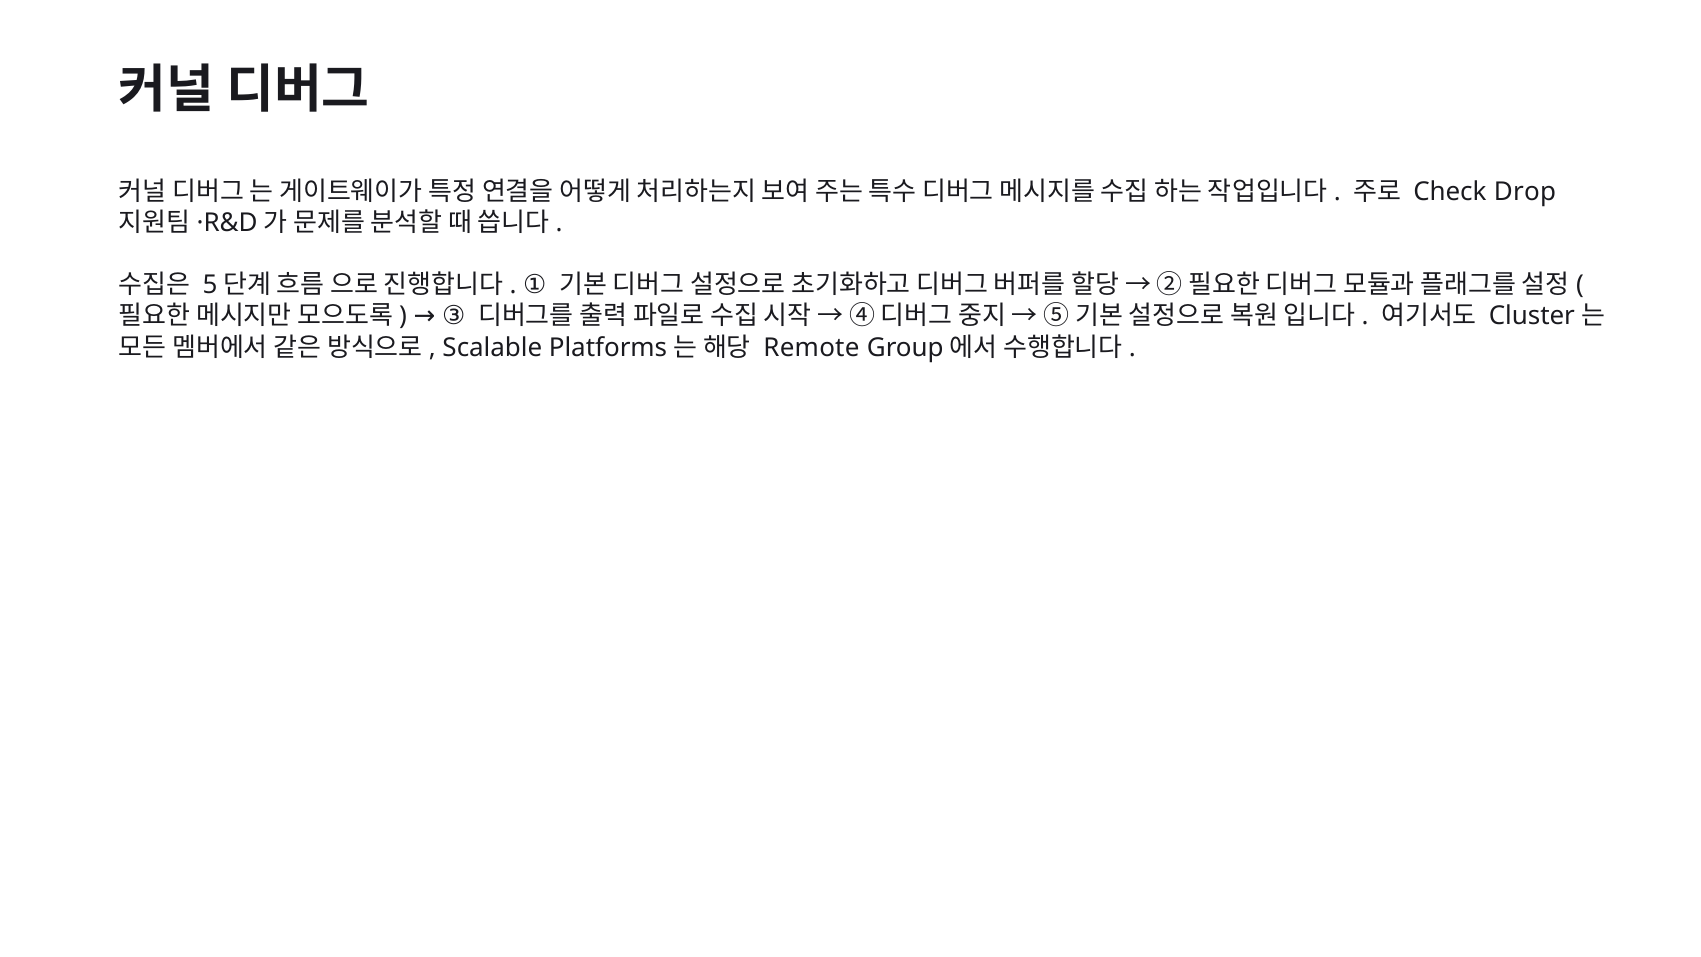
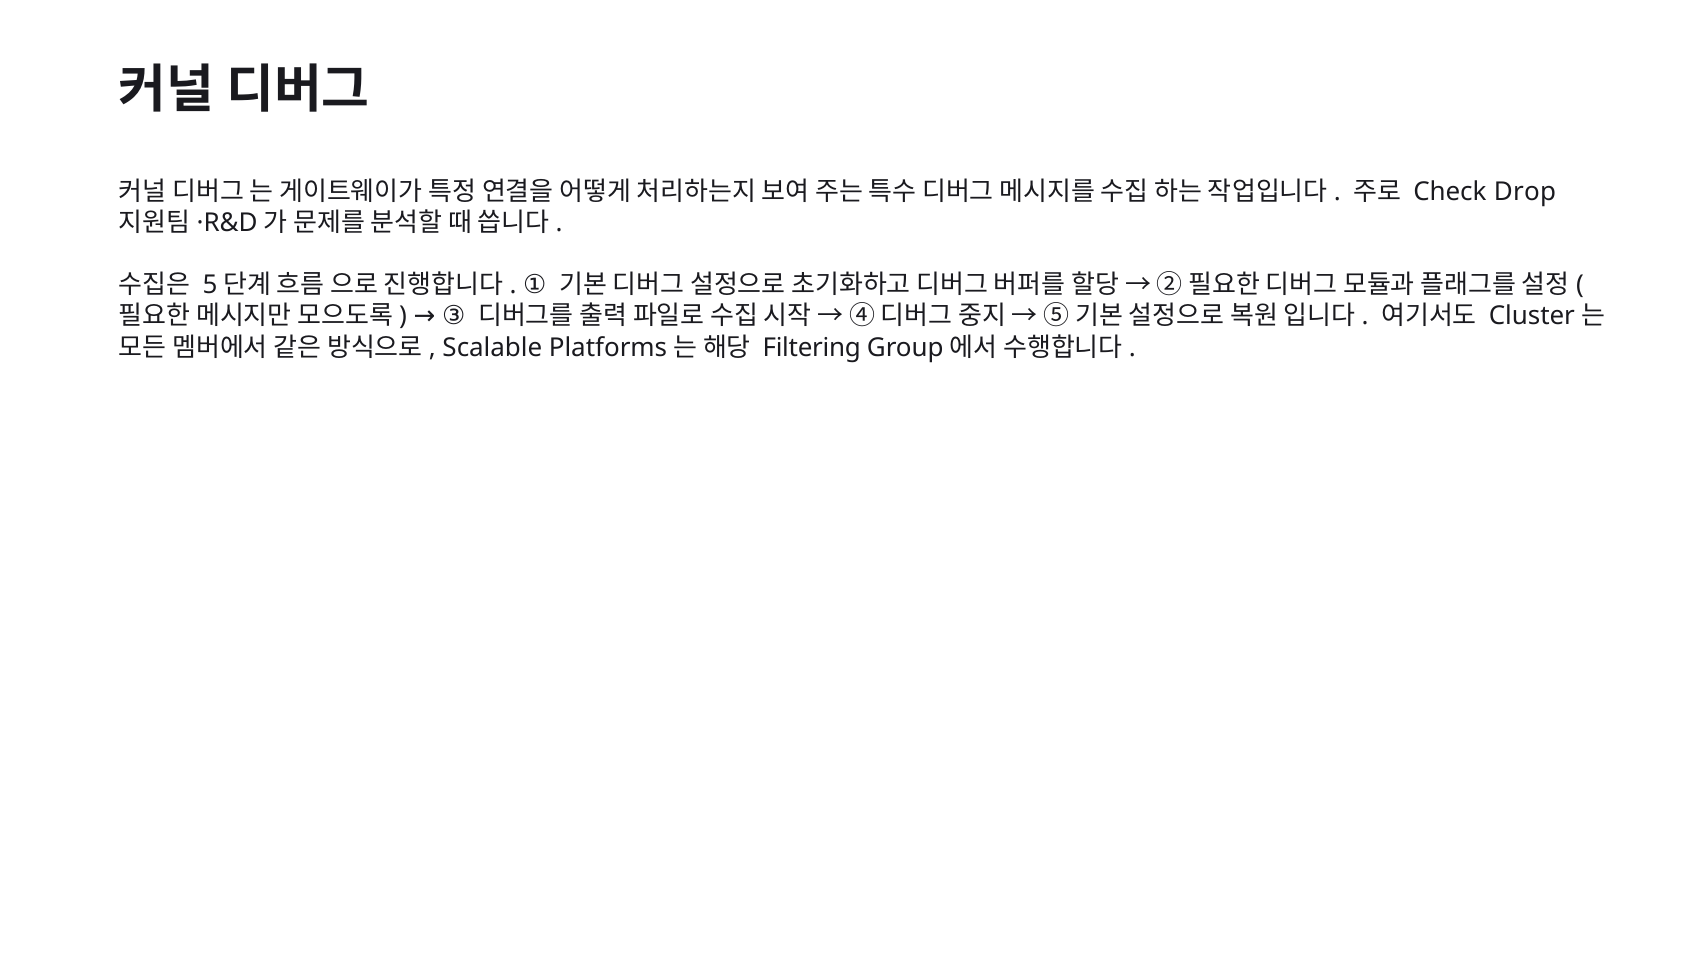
Remote: Remote -> Filtering (812, 348)
